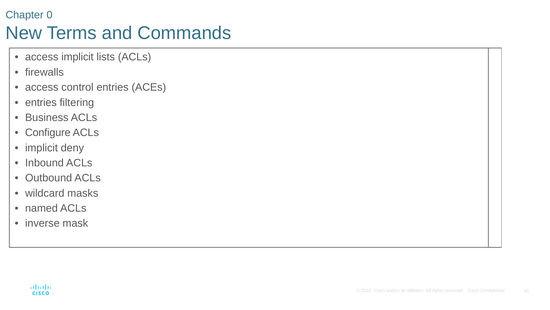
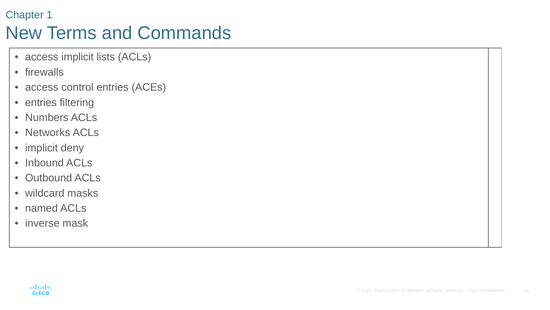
0: 0 -> 1 (49, 15)
Business: Business -> Numbers (47, 117)
Configure: Configure -> Networks (48, 132)
